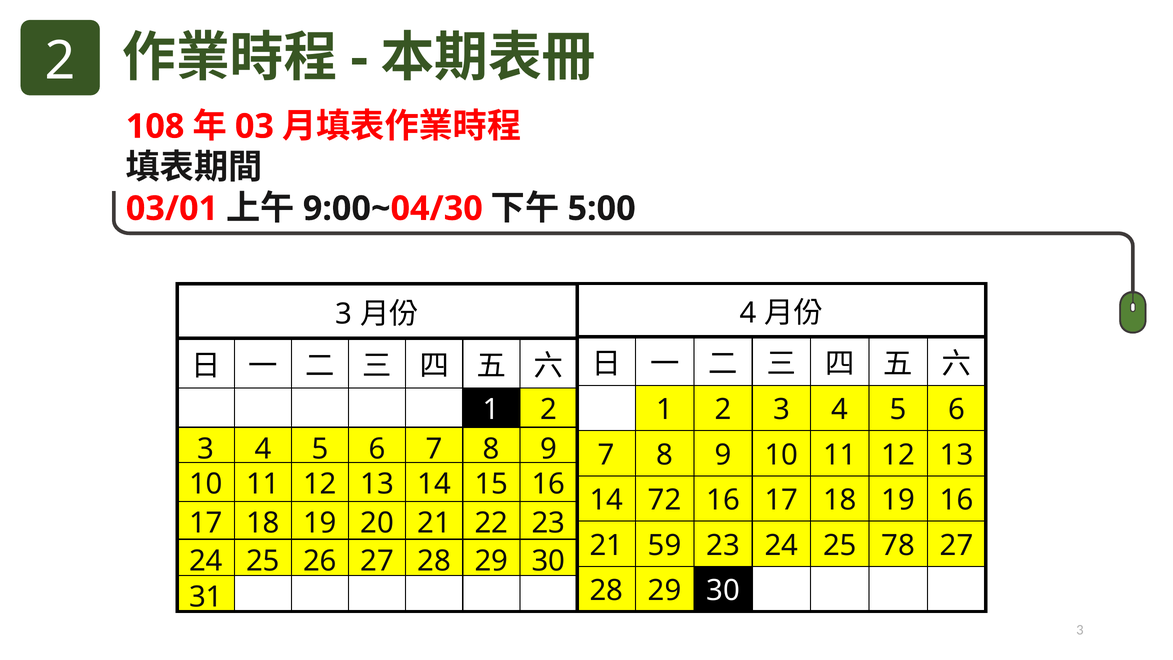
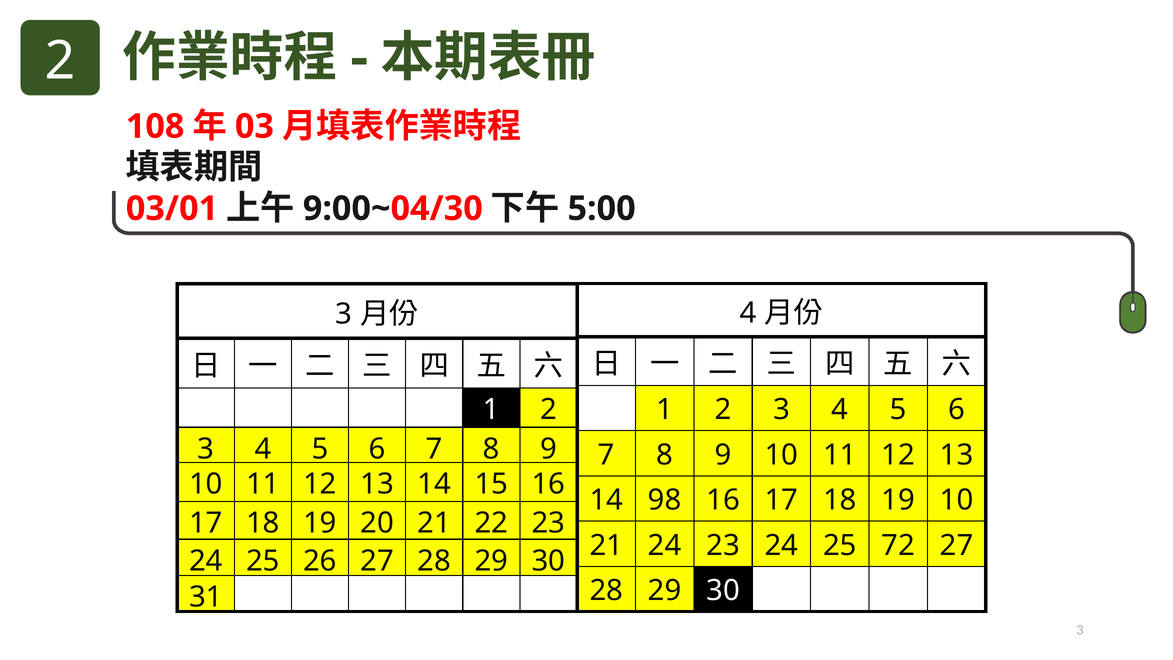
72: 72 -> 98 (665, 500)
19 16: 16 -> 10 (957, 500)
21 59: 59 -> 24 (665, 545)
78: 78 -> 72 (898, 545)
